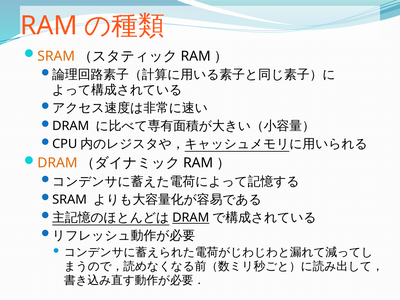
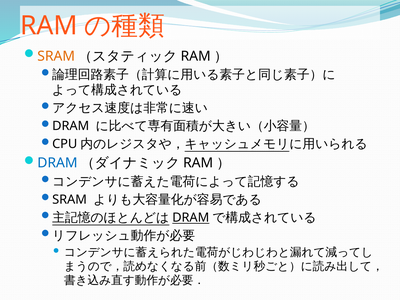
DRAM colour: orange -> blue (57, 163)
